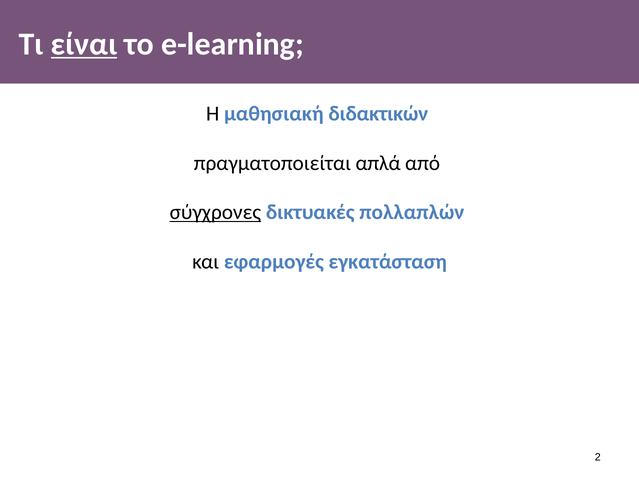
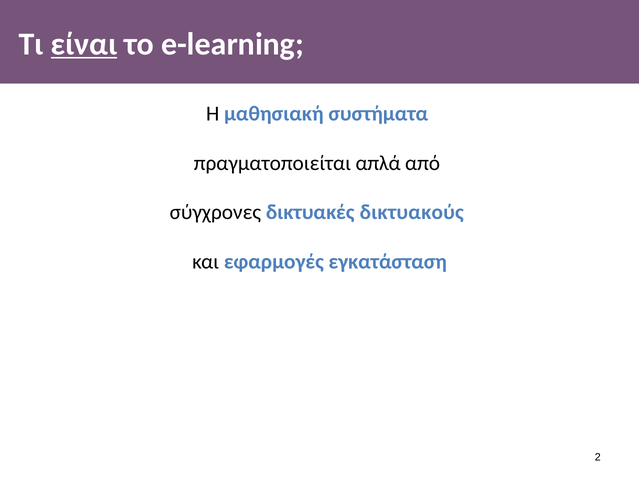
διδακτικών: διδακτικών -> συστήματα (378, 114)
σύγχρονες underline: present -> none (215, 212)
πολλαπλών: πολλαπλών -> δικτυακούς (412, 212)
